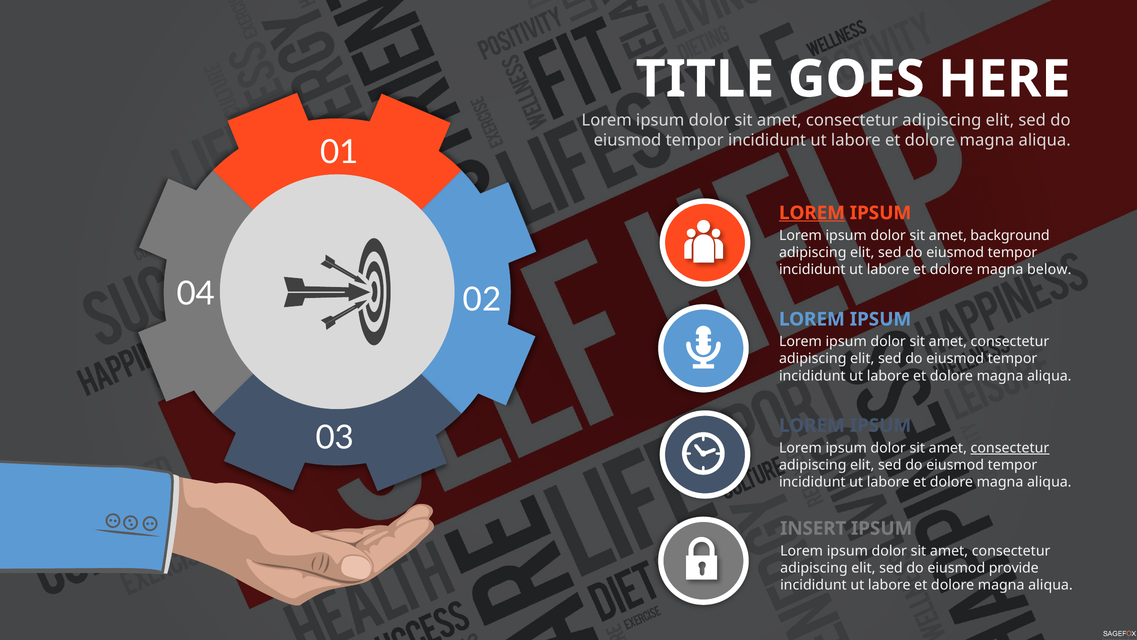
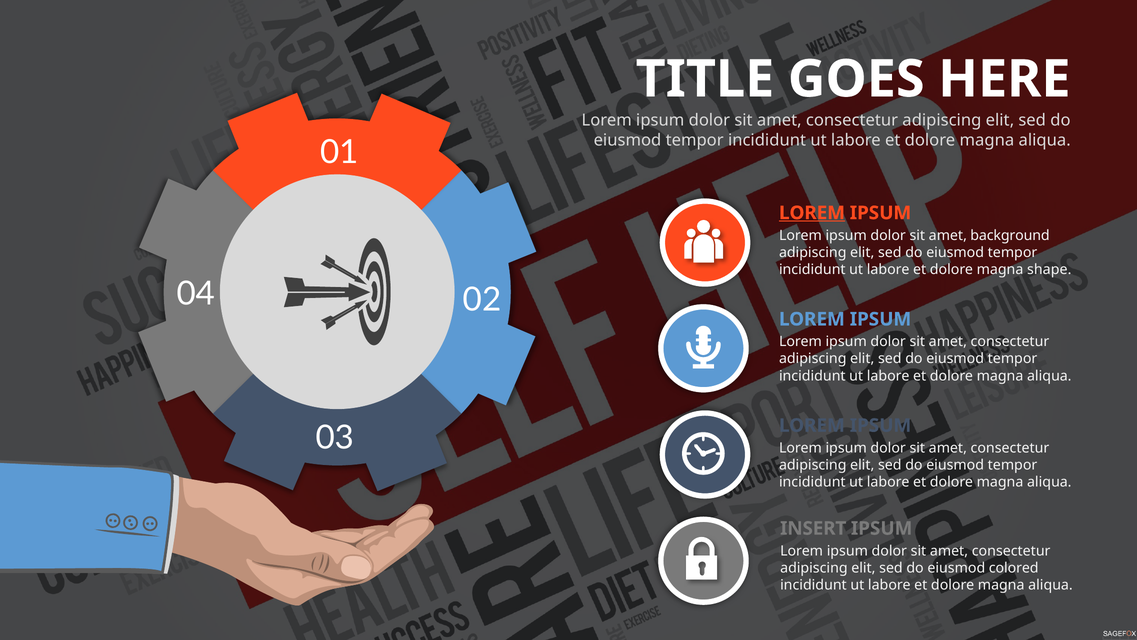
below: below -> shape (1049, 269)
consectetur underline: present -> none (1010, 448)
provide: provide -> colored (1014, 568)
